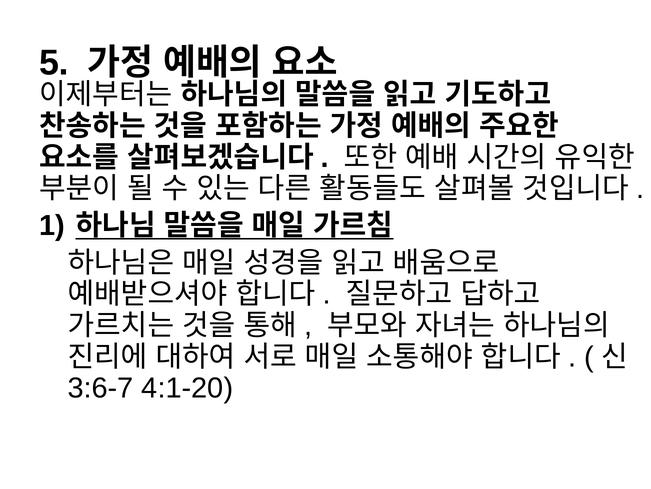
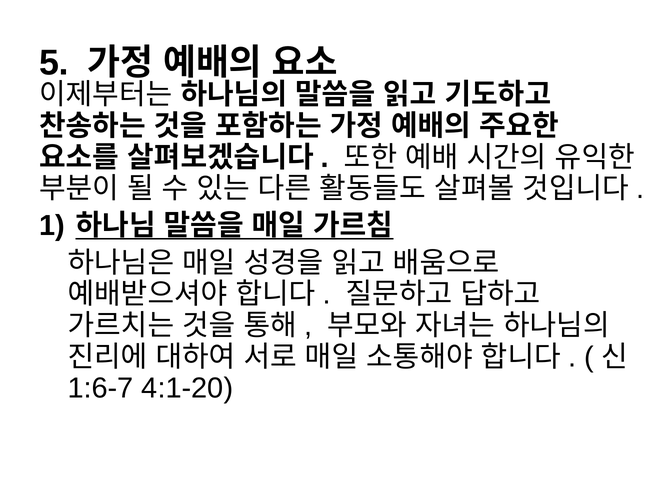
3:6-7: 3:6-7 -> 1:6-7 (101, 388)
